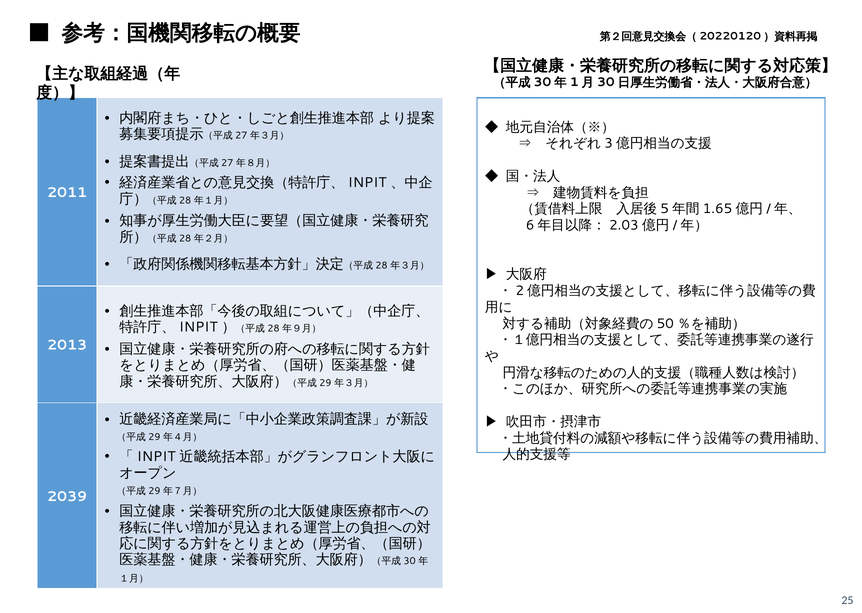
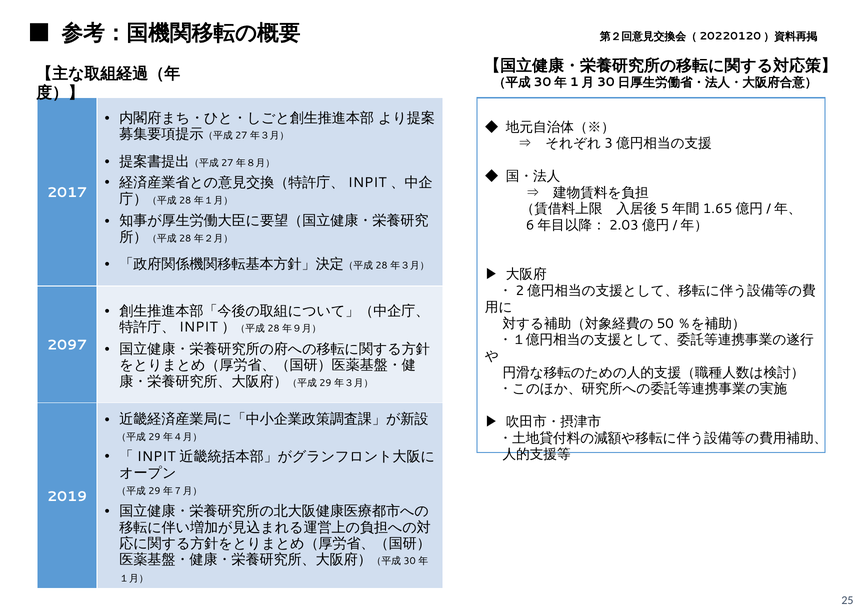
2011: 2011 -> 2017 (67, 193)
2013: 2013 -> 2097 (67, 345)
2039: 2039 -> 2019 (67, 497)
